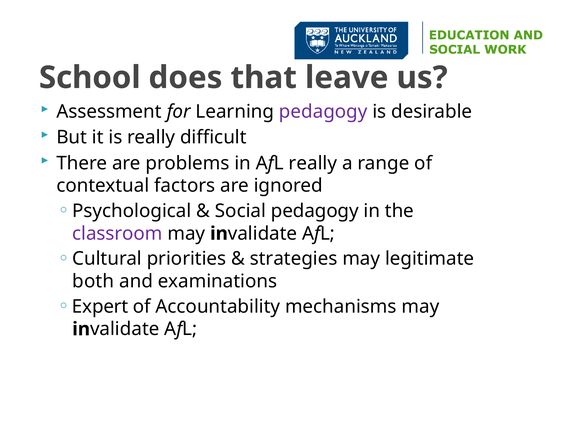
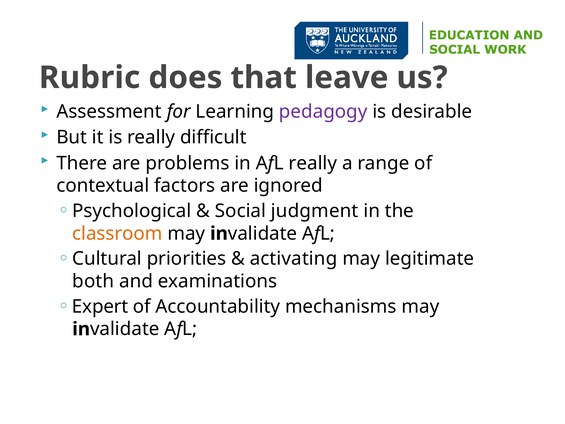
School: School -> Rubric (90, 78)
Social pedagogy: pedagogy -> judgment (315, 211)
classroom colour: purple -> orange (117, 233)
strategies: strategies -> activating (294, 259)
